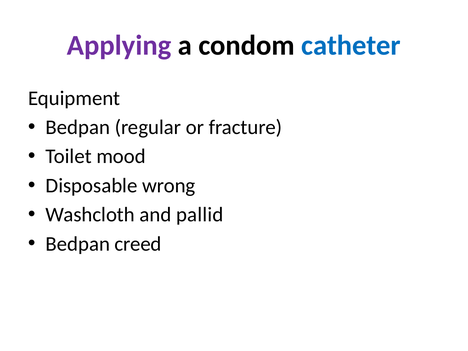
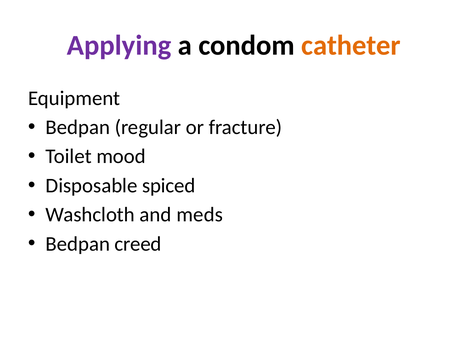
catheter colour: blue -> orange (351, 45)
wrong: wrong -> spiced (169, 186)
pallid: pallid -> meds (200, 215)
